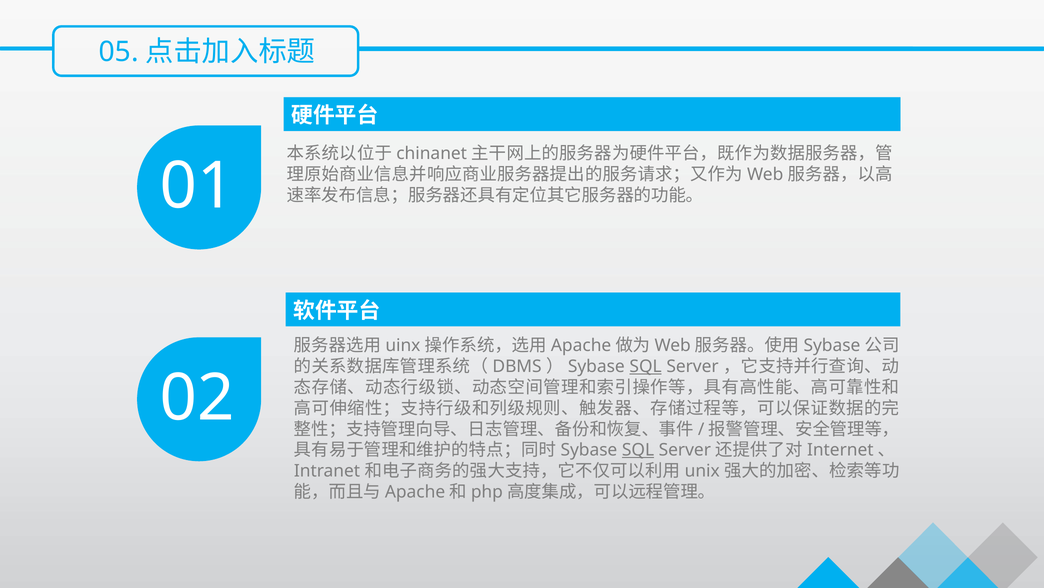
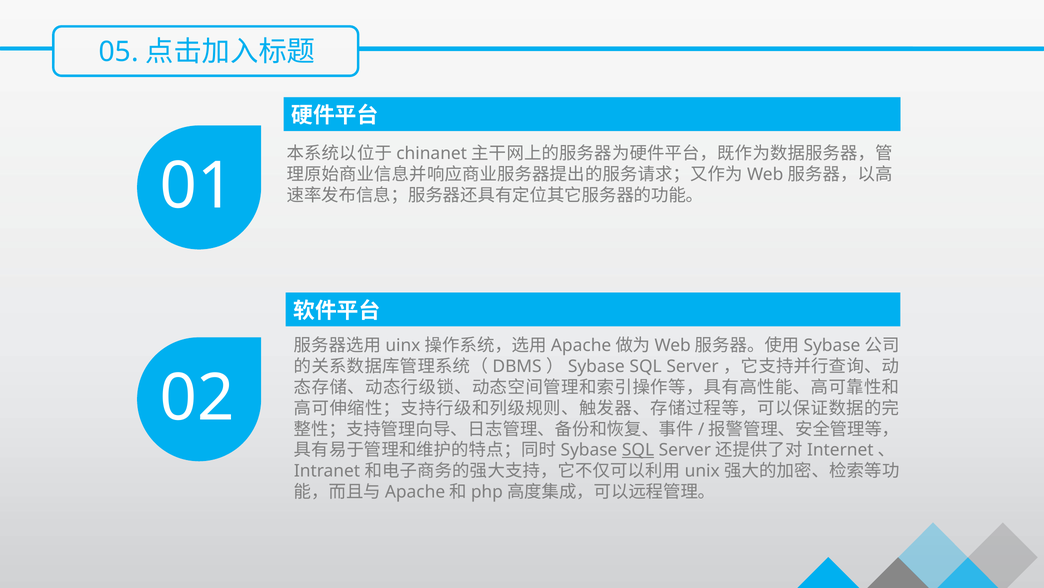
SQL underline: present -> none (646, 366)
